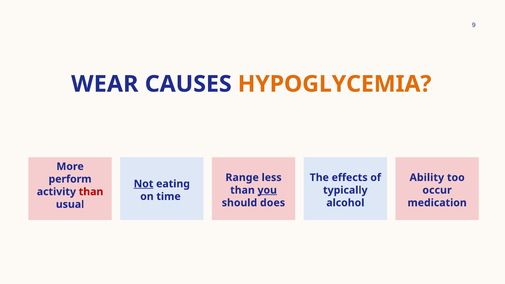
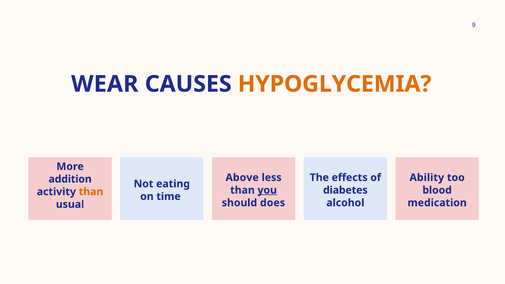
Range: Range -> Above (242, 178)
perform: perform -> addition (70, 179)
Not underline: present -> none (144, 184)
typically: typically -> diabetes (345, 190)
occur: occur -> blood (437, 190)
than colour: red -> orange (91, 192)
